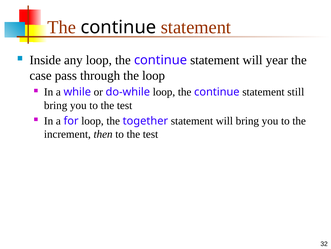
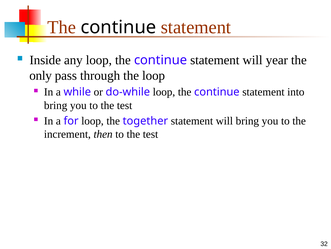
case: case -> only (41, 75)
still: still -> into (296, 92)
